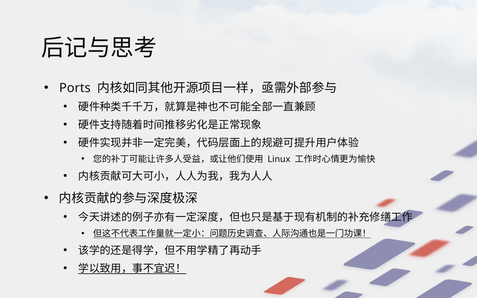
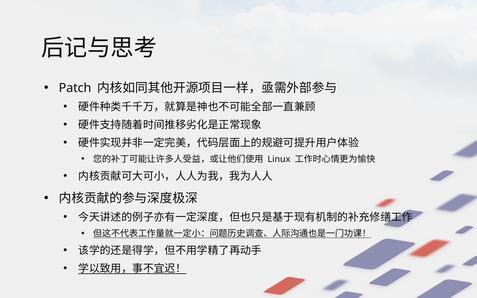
Ports: Ports -> Patch (75, 88)
